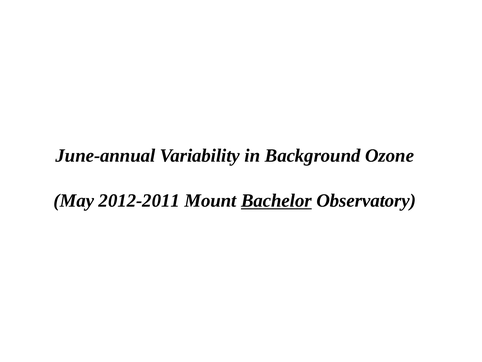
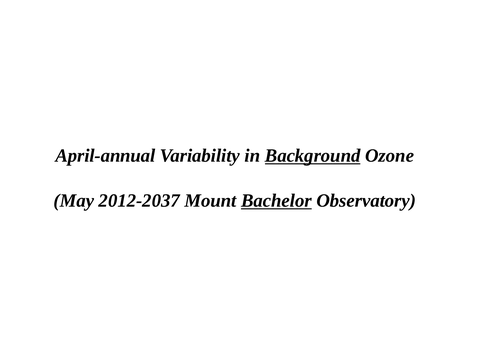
June-annual: June-annual -> April-annual (106, 155)
Background underline: none -> present (313, 155)
2012-2011: 2012-2011 -> 2012-2037 (139, 201)
